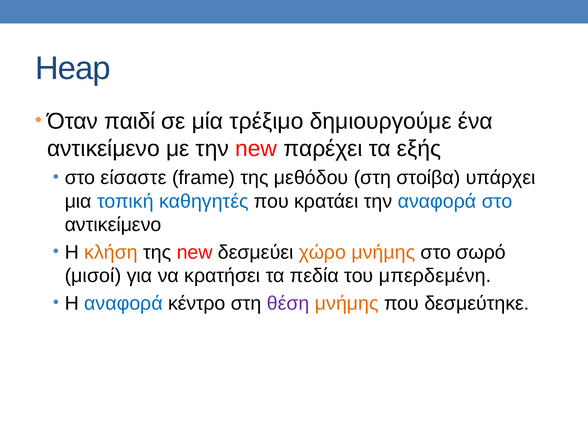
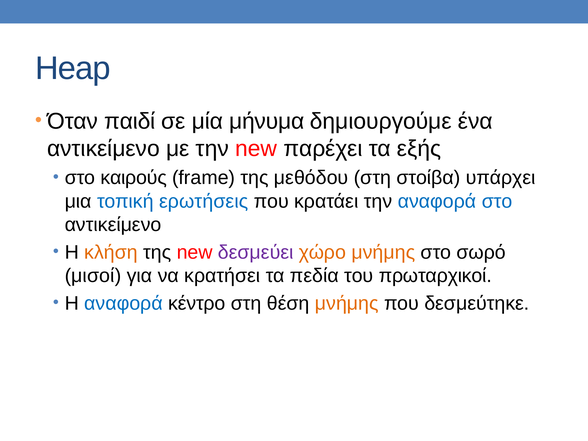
τρέξιμο: τρέξιμο -> μήνυμα (267, 121)
είσαστε: είσαστε -> καιρούς (134, 178)
καθηγητές: καθηγητές -> ερωτήσεις (204, 201)
δεσμεύει colour: black -> purple (256, 252)
μπερδεμένη: μπερδεμένη -> πρωταρχικοί (435, 276)
θέση colour: purple -> black (288, 303)
